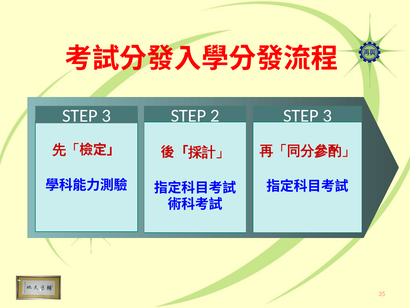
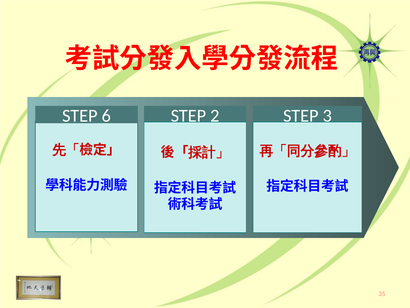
3: 3 -> 6 (106, 116)
